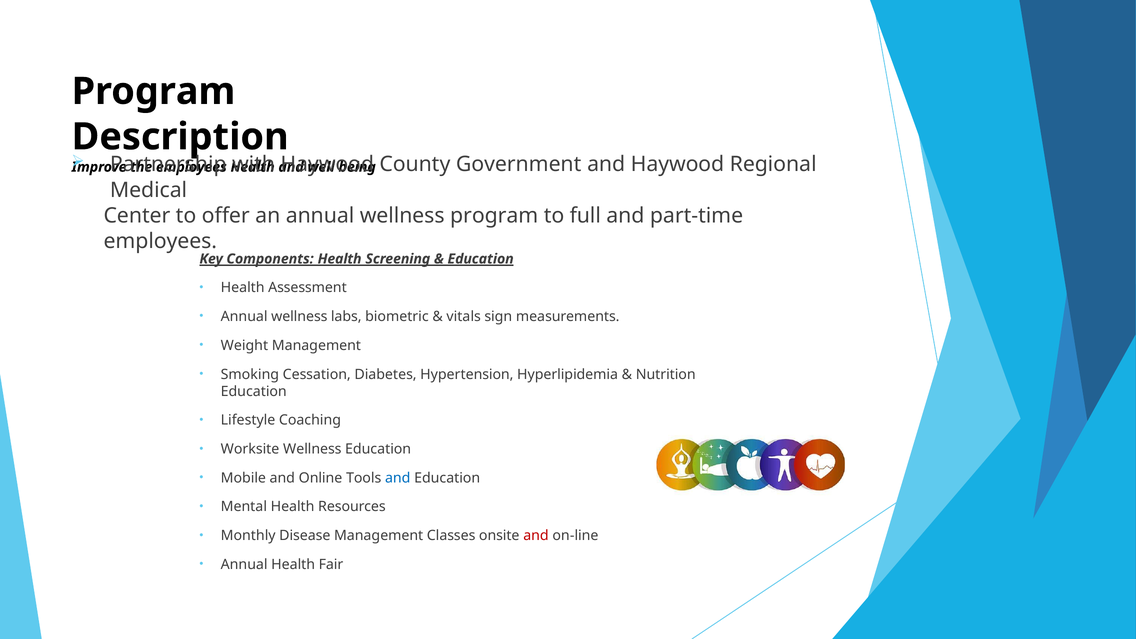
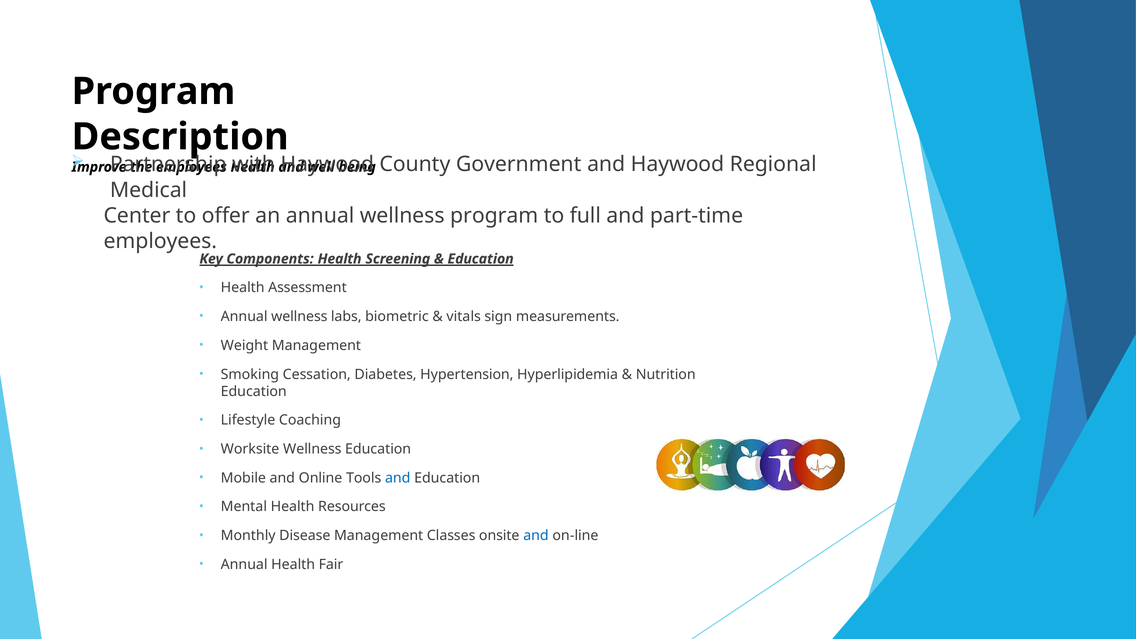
and colour: red -> blue (536, 536)
